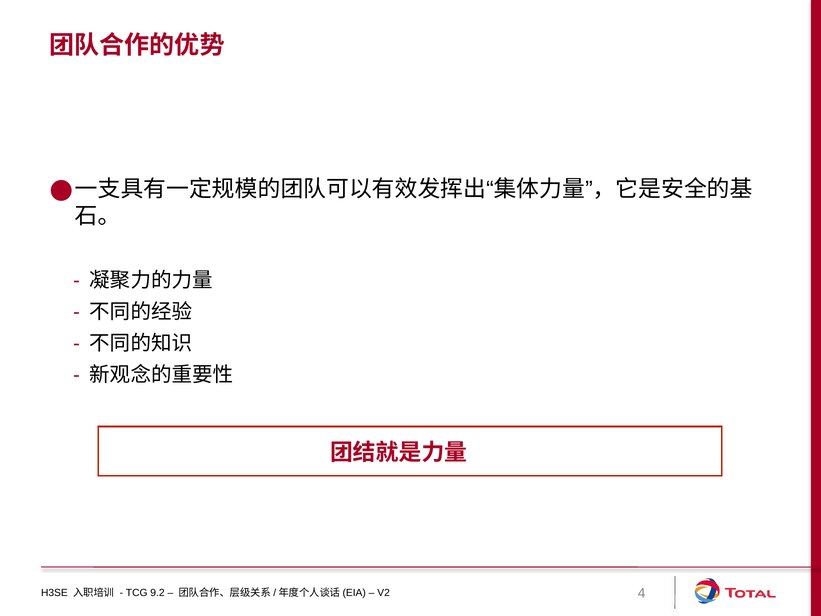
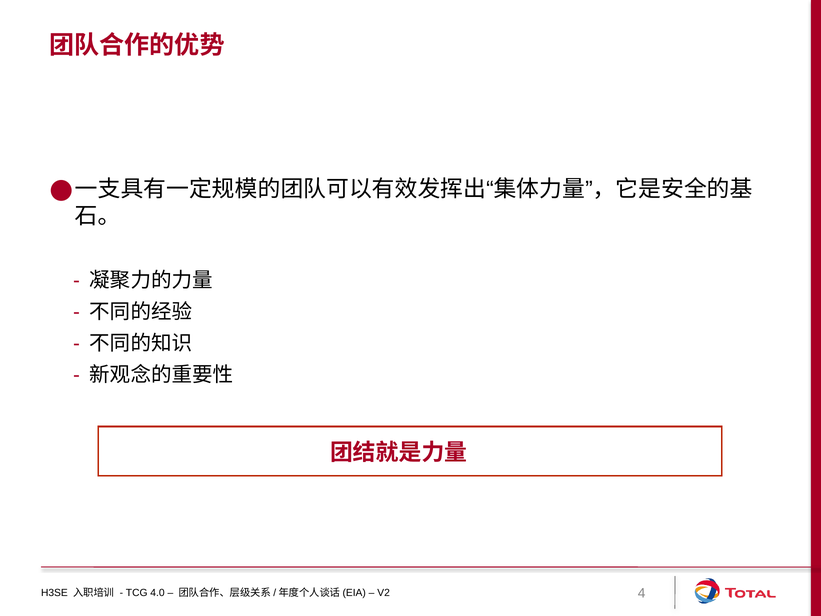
9.2: 9.2 -> 4.0 (158, 593)
